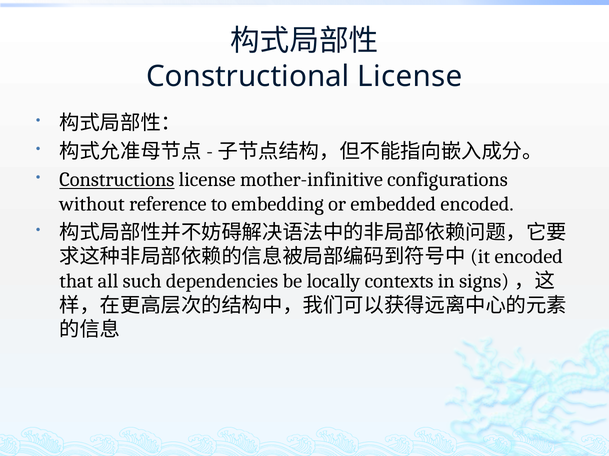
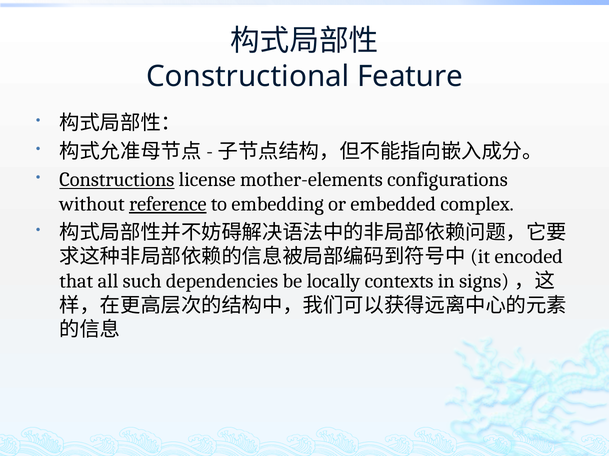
Constructional License: License -> Feature (410, 77)
mother-infinitive: mother-infinitive -> mother-elements (311, 180)
reference underline: none -> present (168, 204)
embedded encoded: encoded -> complex (477, 204)
